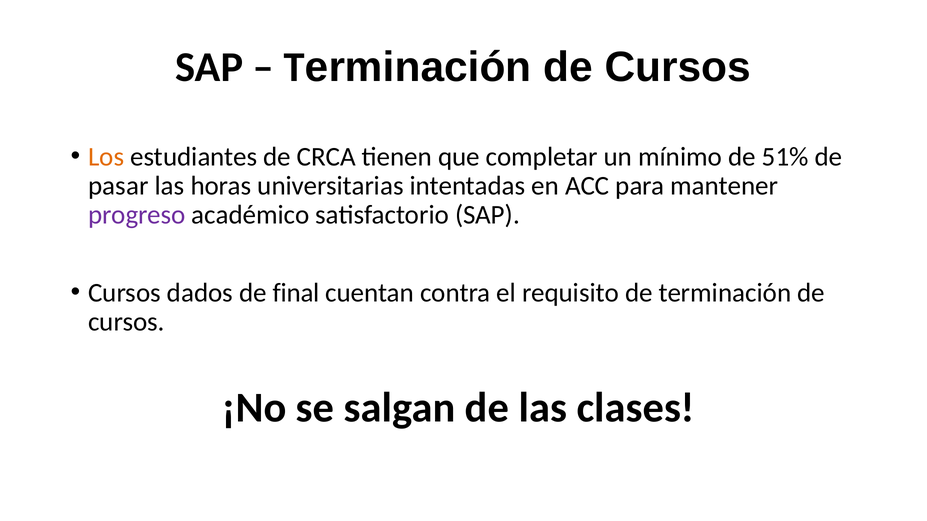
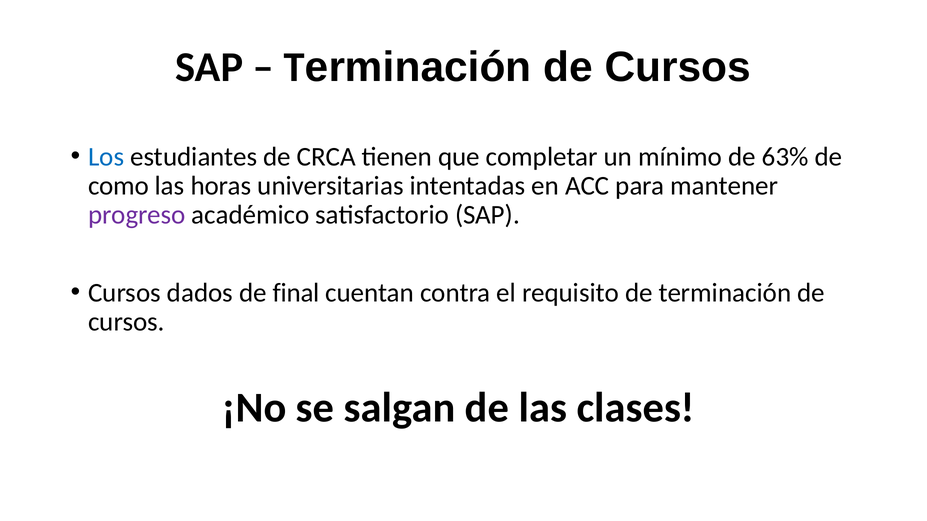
Los colour: orange -> blue (106, 157)
51%: 51% -> 63% (785, 157)
pasar: pasar -> como (118, 186)
